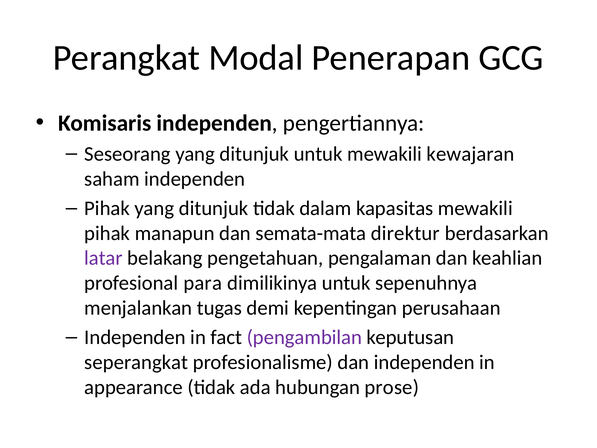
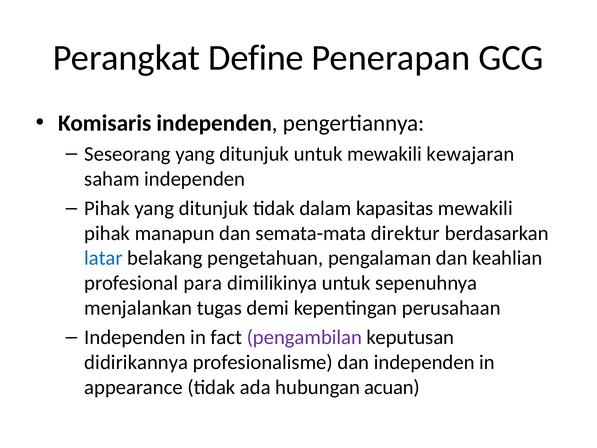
Modal: Modal -> Define (256, 58)
latar colour: purple -> blue (104, 258)
seperangkat: seperangkat -> didirikannya (136, 362)
prose: prose -> acuan (392, 387)
